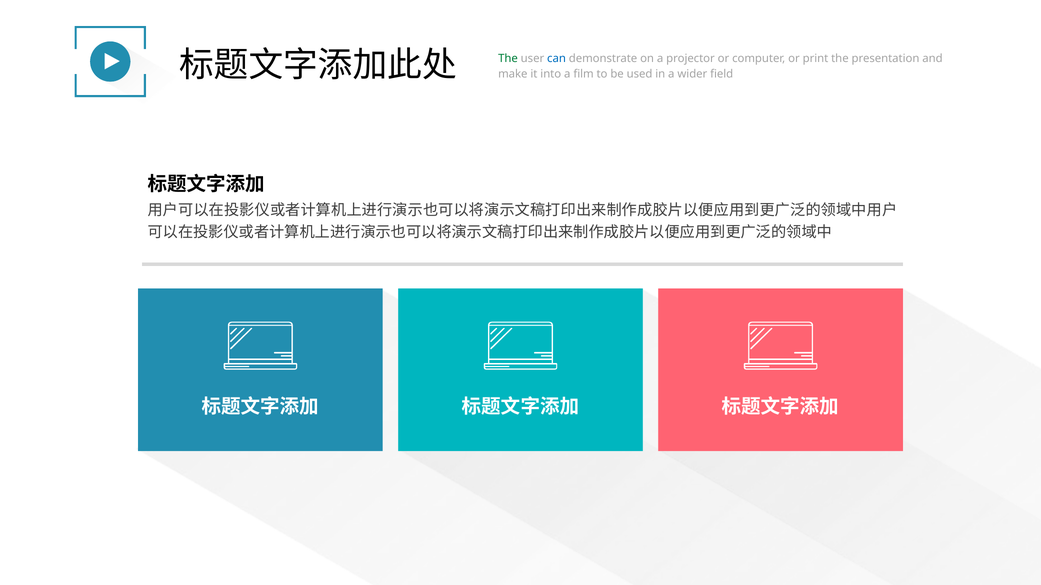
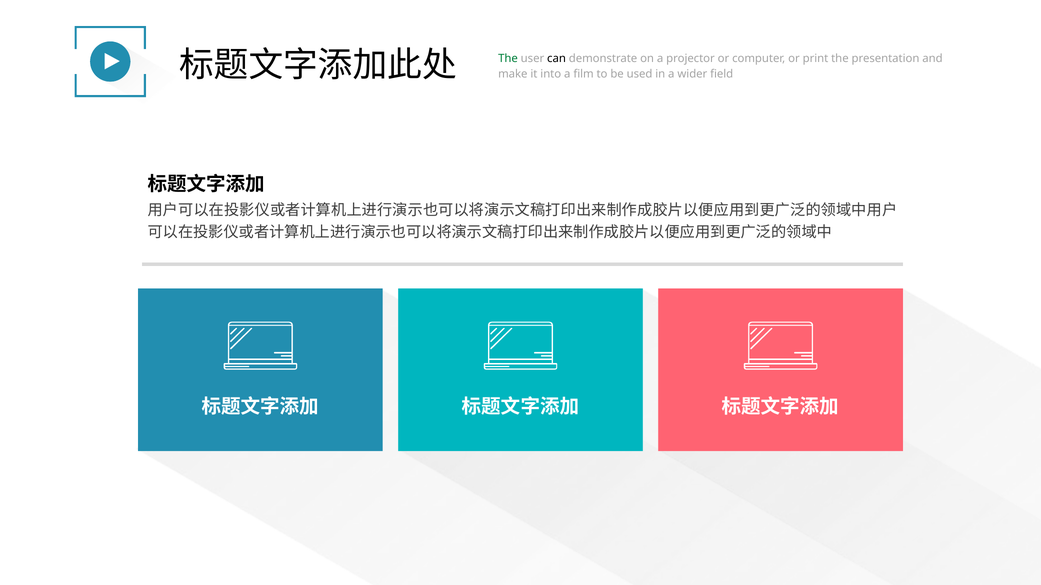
can colour: blue -> black (556, 59)
